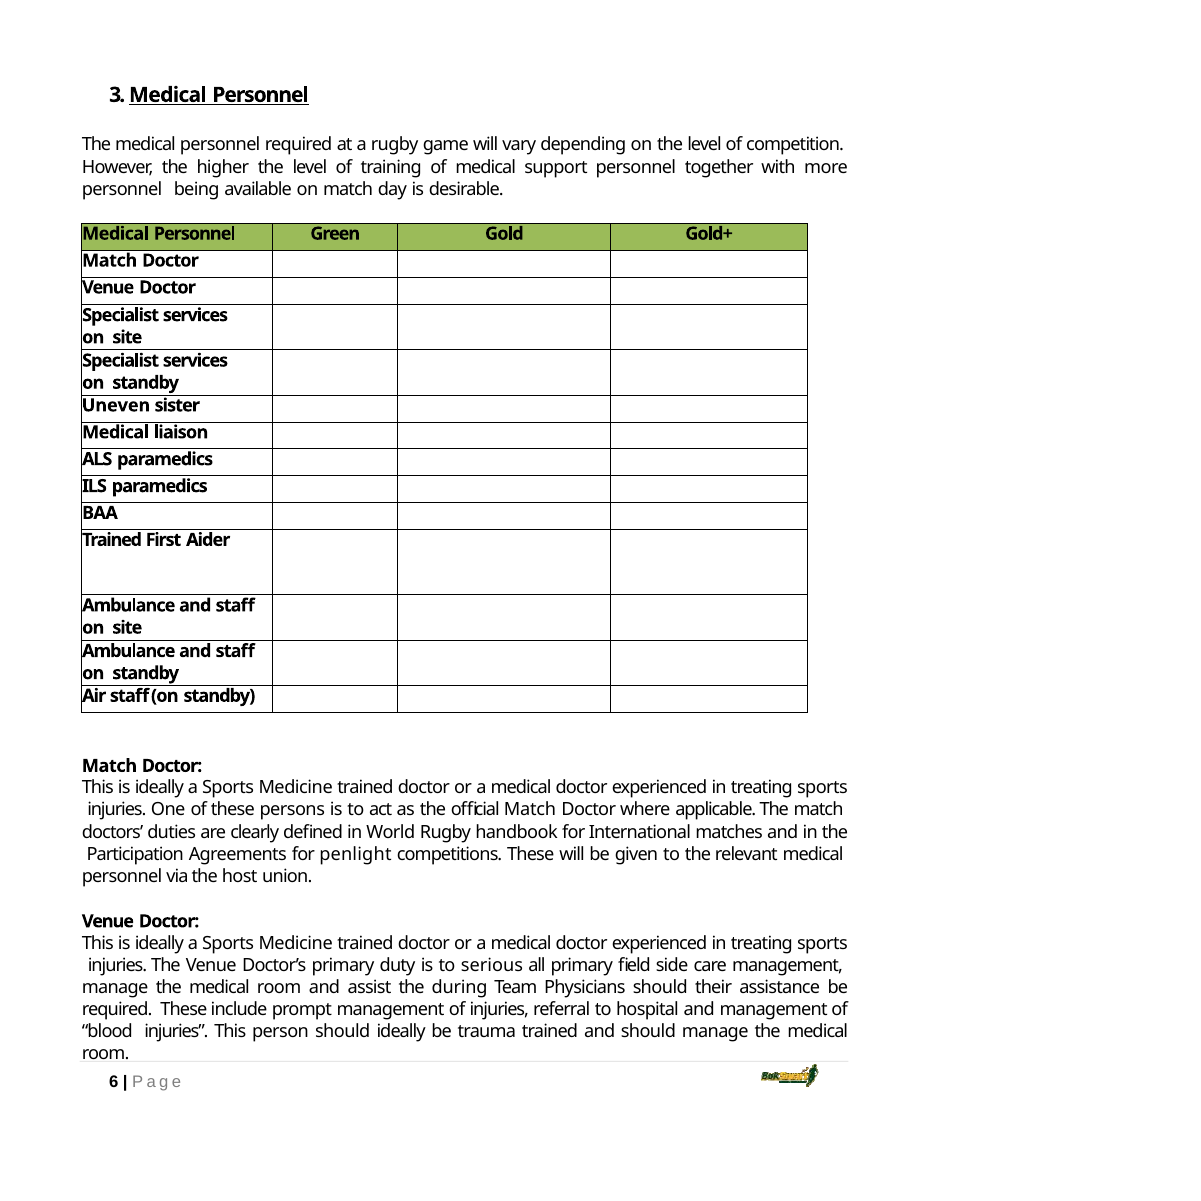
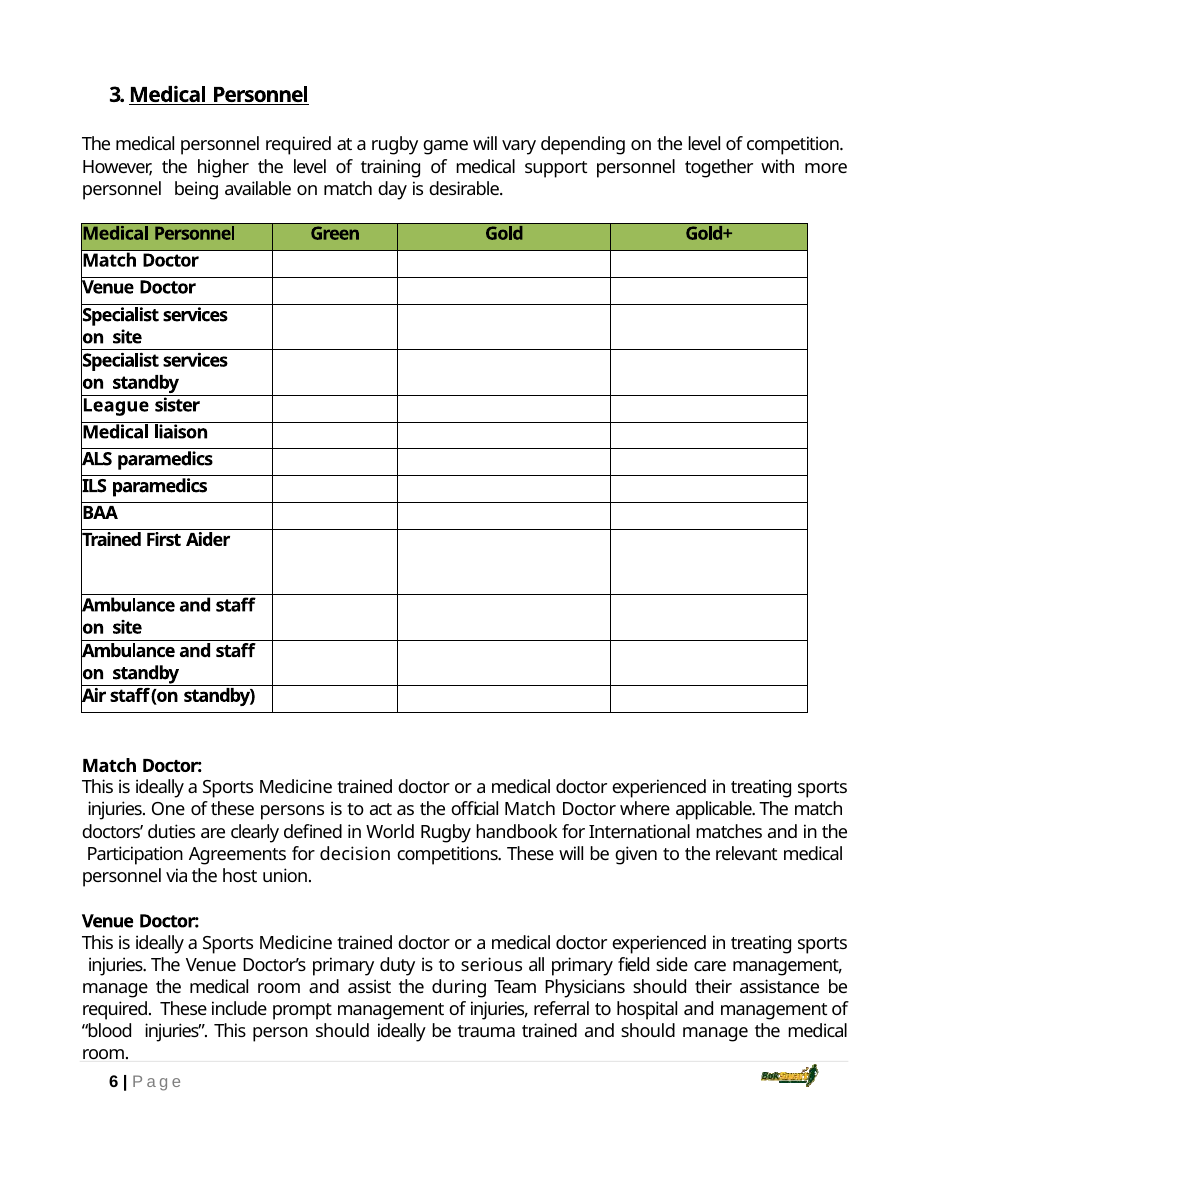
Uneven: Uneven -> League (116, 405)
penlight: penlight -> decision (355, 854)
